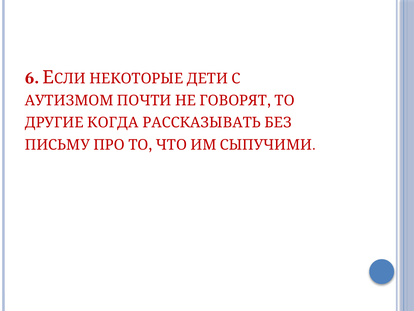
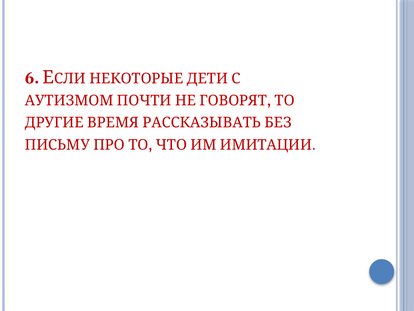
КОГДА: КОГДА -> ВРЕМЯ (113, 123)
СЫПУЧИМИ: СЫПУЧИМИ -> ИМИТАЦИИ (266, 145)
